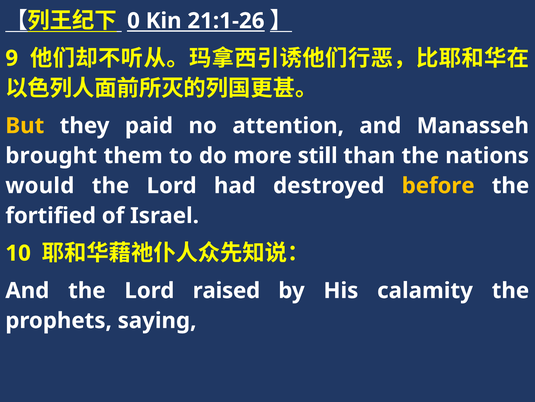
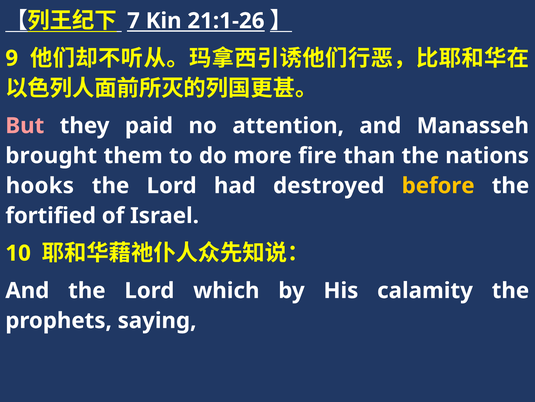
0: 0 -> 7 (134, 21)
But colour: yellow -> pink (25, 126)
still: still -> fire (317, 155)
would: would -> hooks (40, 185)
raised: raised -> which (226, 290)
